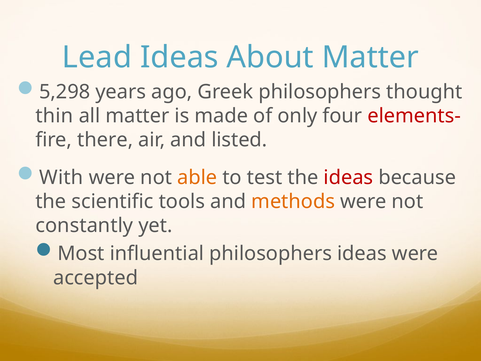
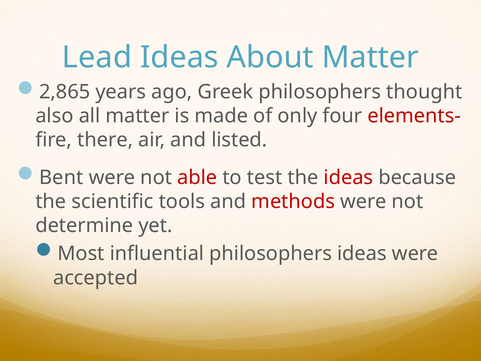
5,298: 5,298 -> 2,865 (65, 92)
thin: thin -> also (54, 116)
With: With -> Bent (61, 177)
able colour: orange -> red (197, 177)
methods colour: orange -> red (293, 201)
constantly: constantly -> determine (84, 225)
